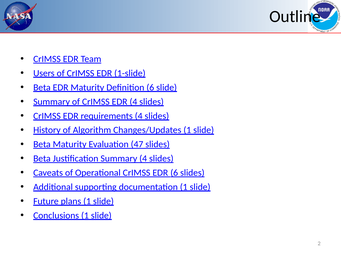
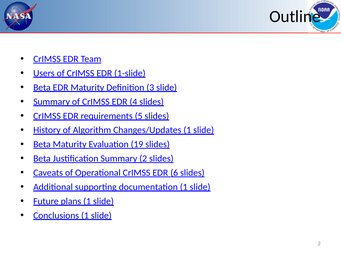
Definition 6: 6 -> 3 (150, 88)
requirements 4: 4 -> 5 (139, 116)
47: 47 -> 19 (137, 145)
Summary 4: 4 -> 2 (143, 159)
